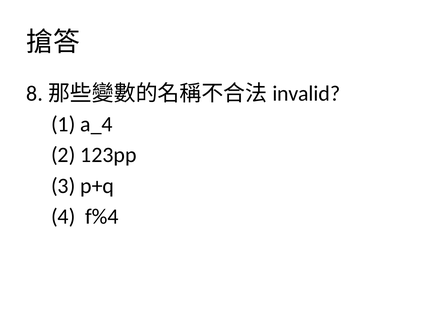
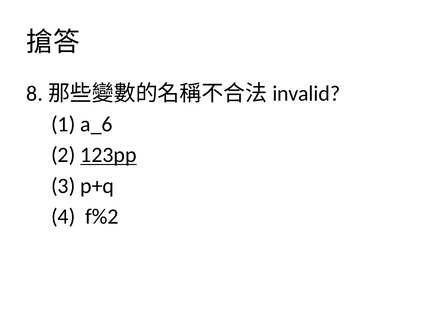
a_4: a_4 -> a_6 (96, 124)
123pp underline: none -> present (108, 155)
f%4: f%4 -> f%2 (102, 216)
